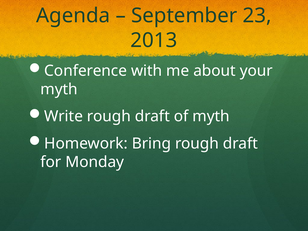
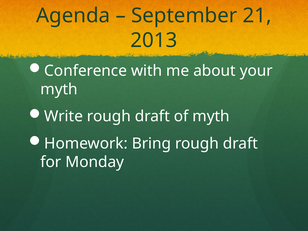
23: 23 -> 21 (257, 16)
